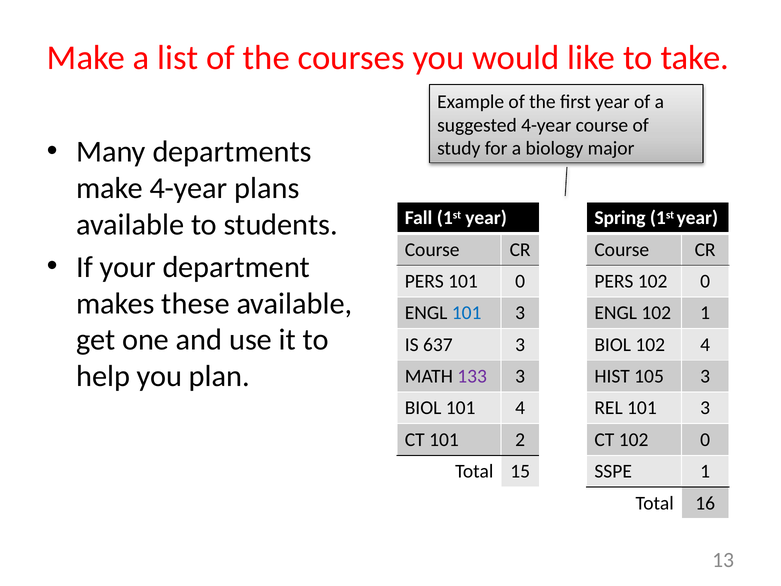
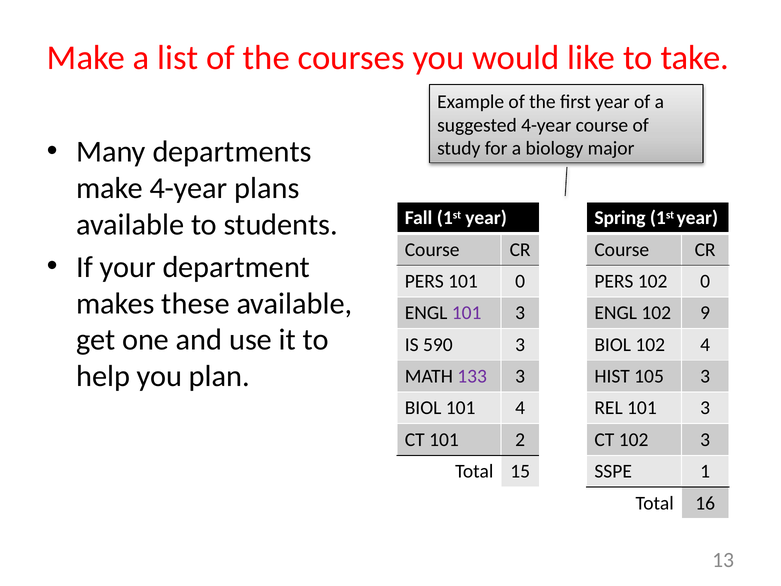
101 colour: blue -> purple (467, 313)
102 1: 1 -> 9 (705, 313)
637: 637 -> 590 (438, 345)
CT 102 0: 0 -> 3 (705, 440)
